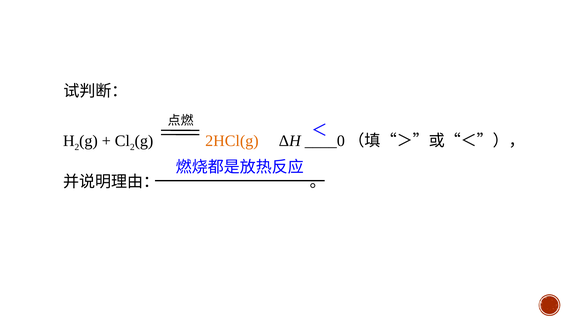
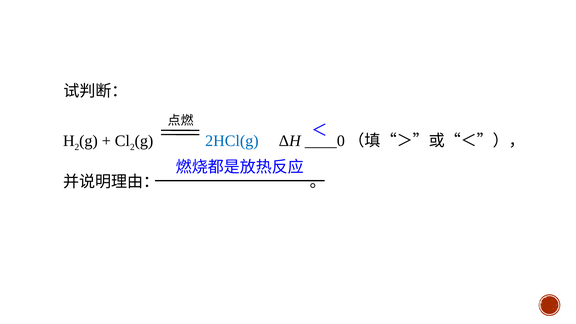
2HCl(g colour: orange -> blue (232, 141)
